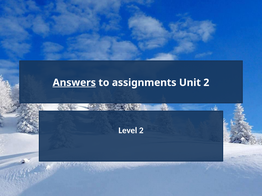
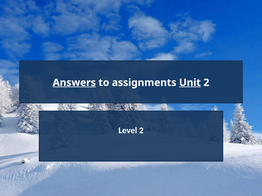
Unit underline: none -> present (190, 83)
